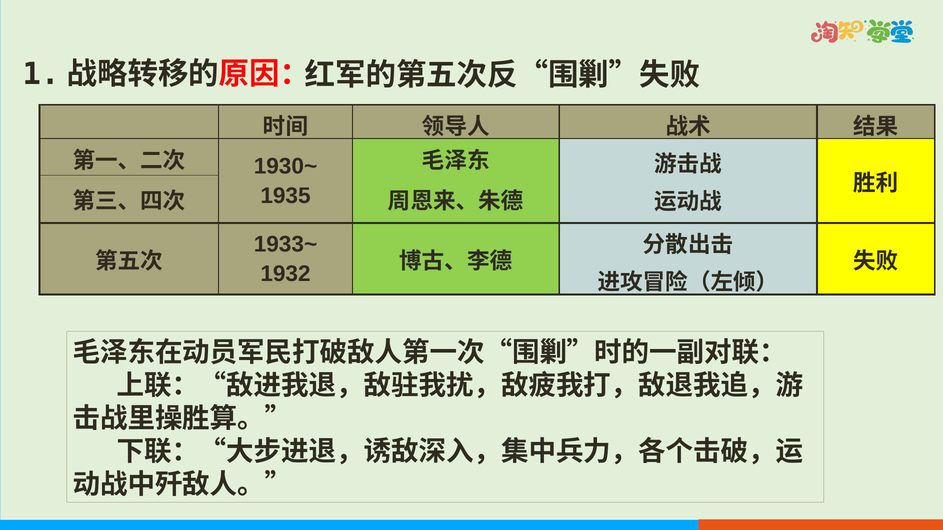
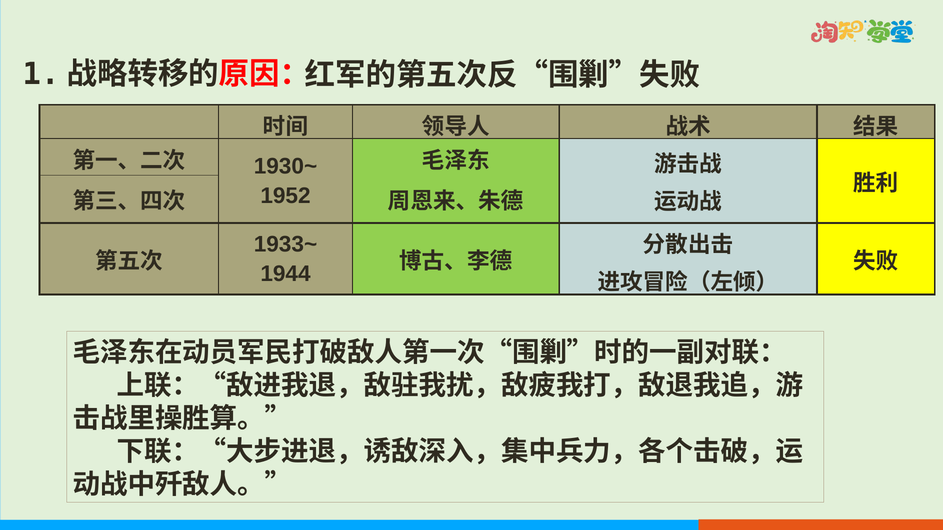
1935: 1935 -> 1952 (286, 196)
1932: 1932 -> 1944 (286, 274)
